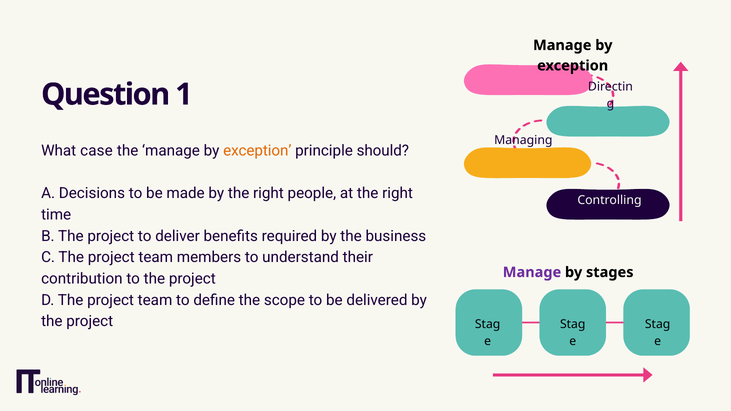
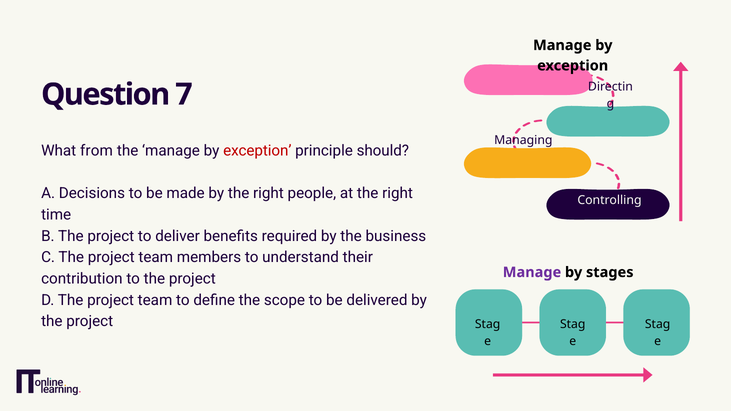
1: 1 -> 7 (184, 95)
case: case -> from (96, 151)
exception colour: orange -> red (257, 151)
